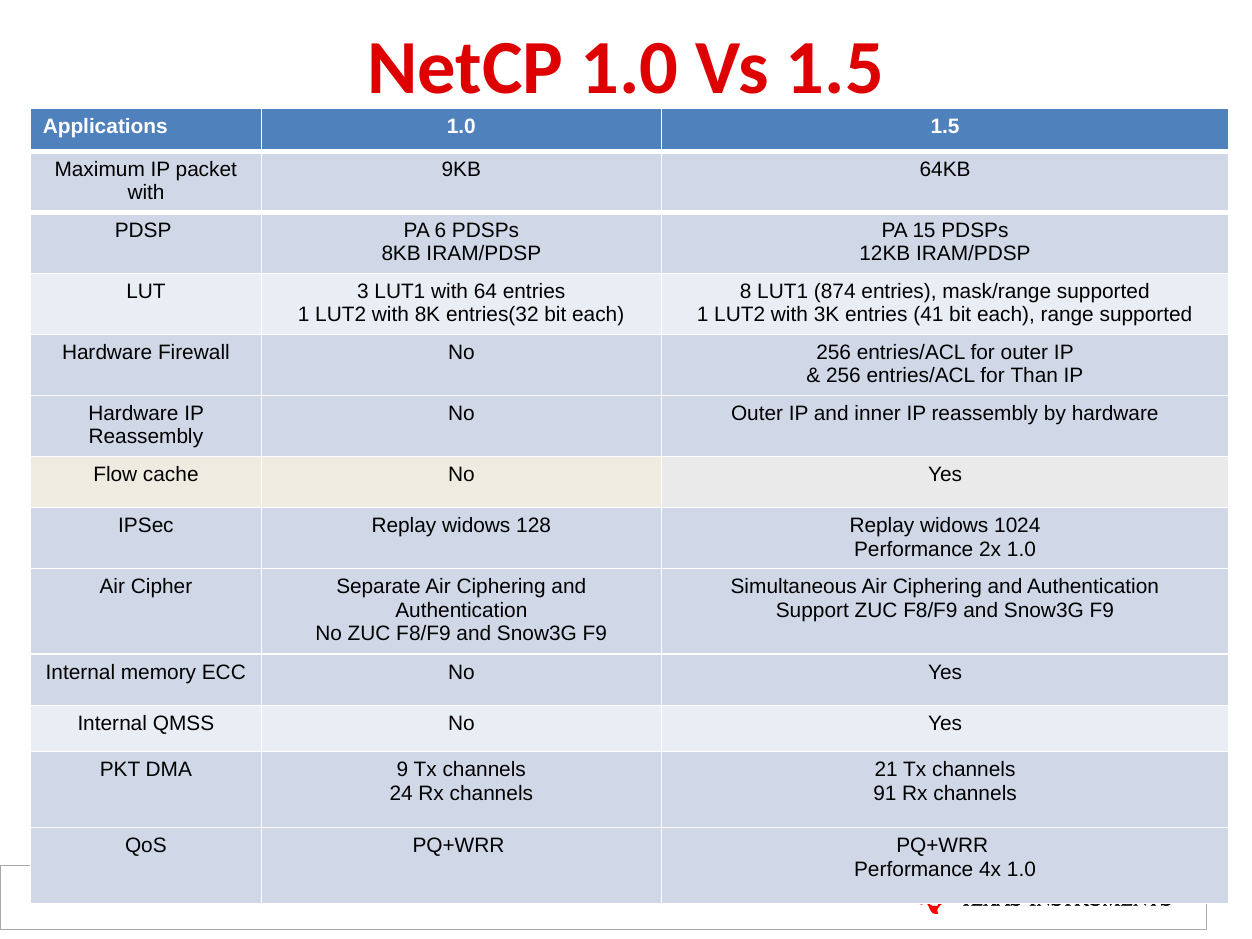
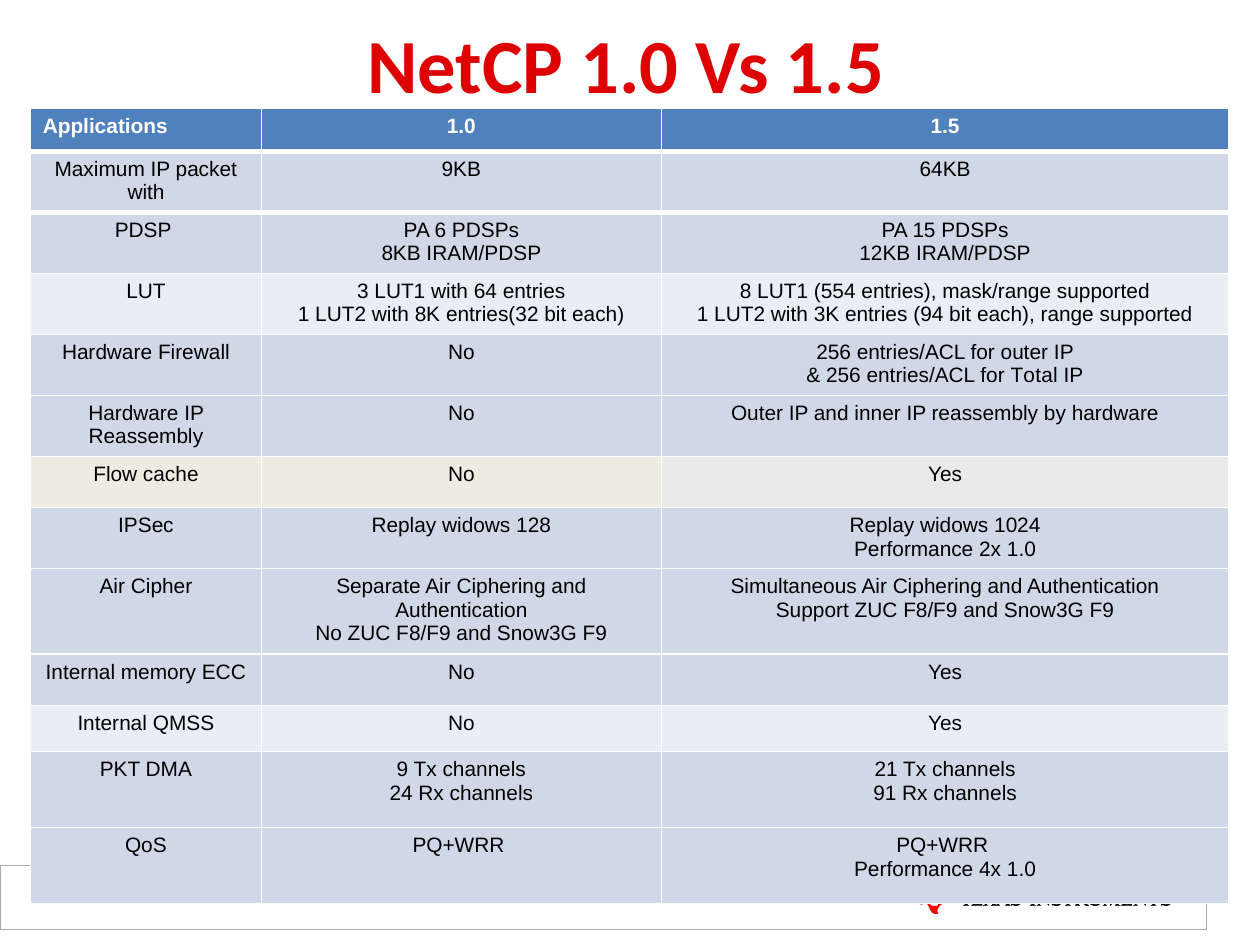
874: 874 -> 554 (835, 292)
41: 41 -> 94 (928, 315)
Than: Than -> Total (1034, 376)
